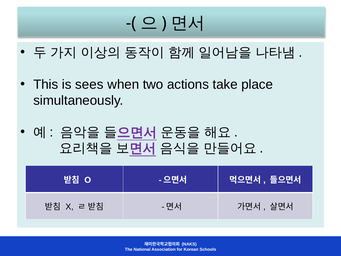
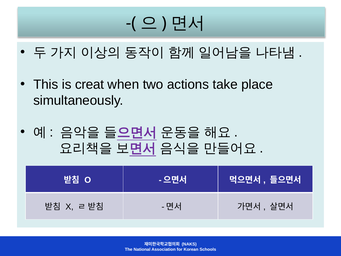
sees: sees -> creat (90, 84)
